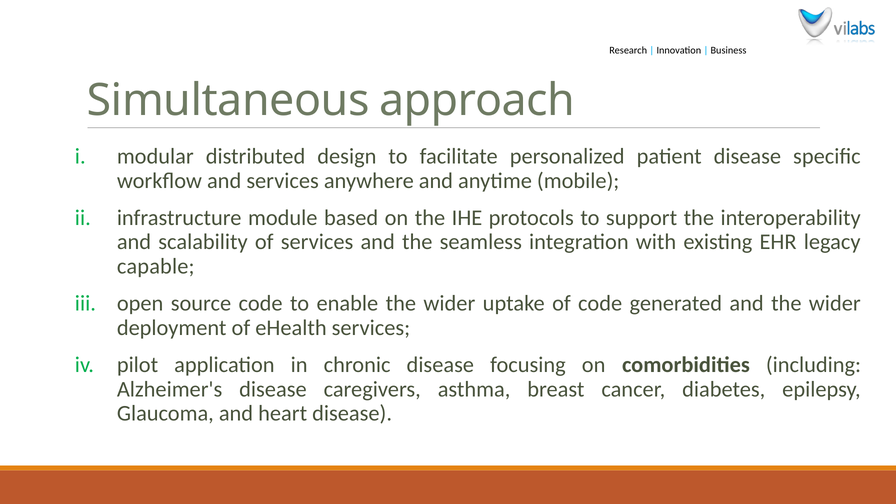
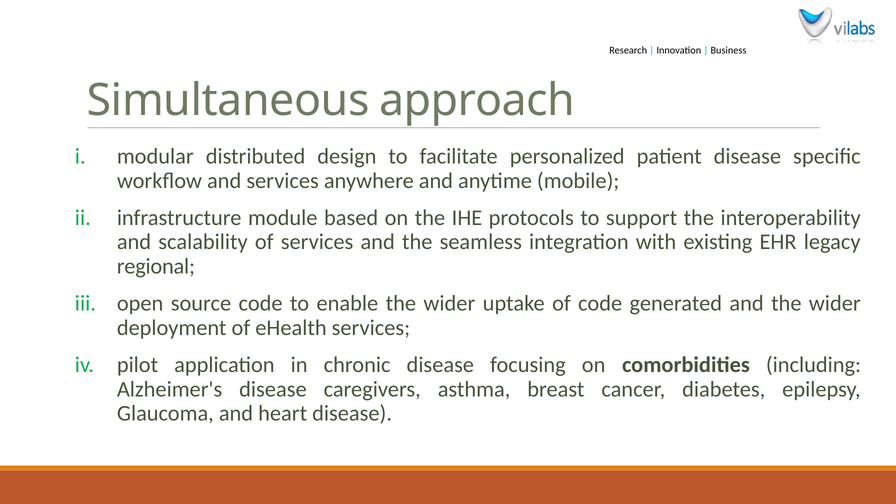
capable: capable -> regional (156, 266)
